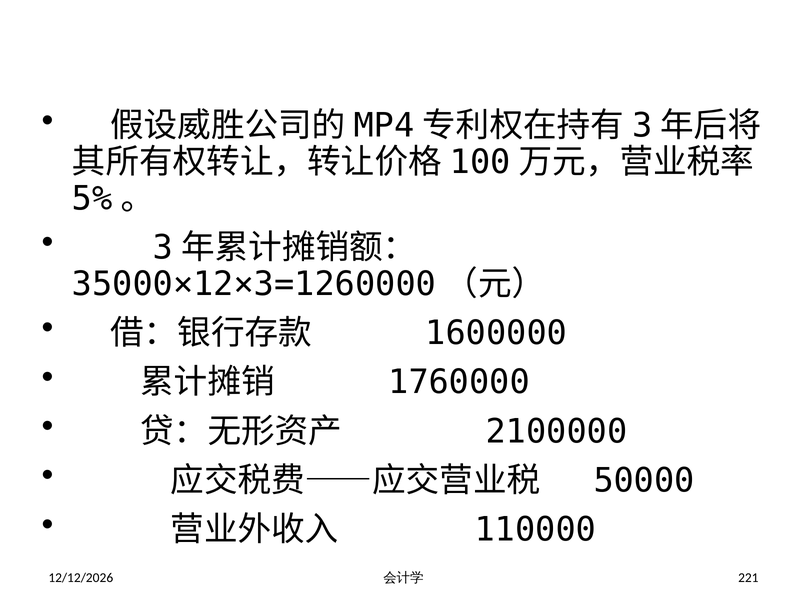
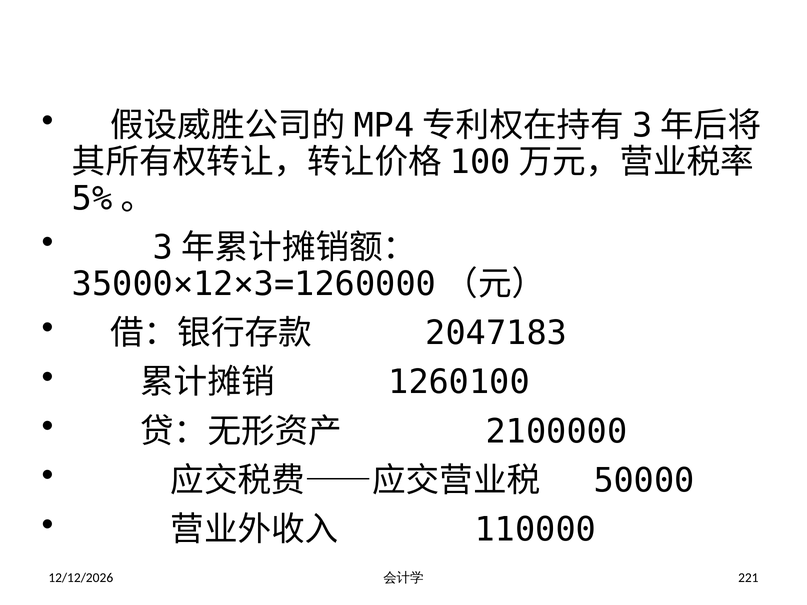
1600000: 1600000 -> 2047183 (496, 333)
1760000: 1760000 -> 1260100 (459, 382)
